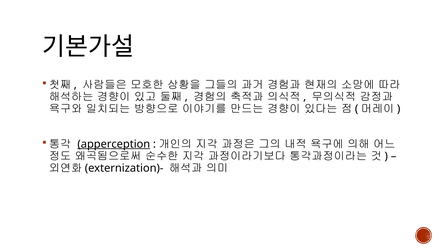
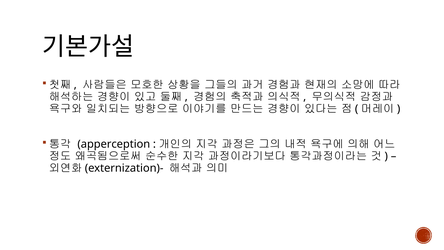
apperception underline: present -> none (114, 144)
